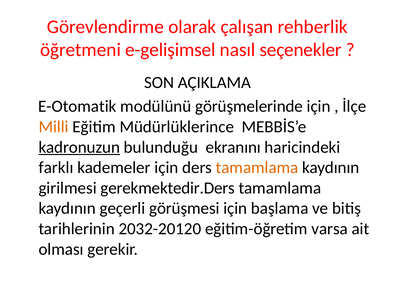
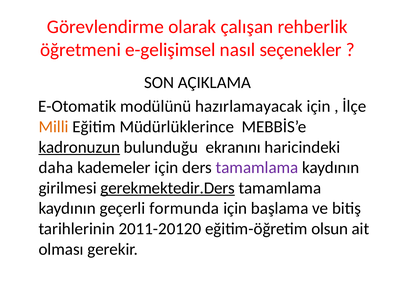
görüşmelerinde: görüşmelerinde -> hazırlamayacak (249, 106)
farklı: farklı -> daha (56, 168)
tamamlama colour: orange -> purple (257, 168)
gerekmektedir.Ders underline: none -> present (168, 188)
görüşmesi: görüşmesi -> formunda (184, 209)
2032-20120: 2032-20120 -> 2011-20120 (160, 229)
varsa: varsa -> olsun (330, 229)
